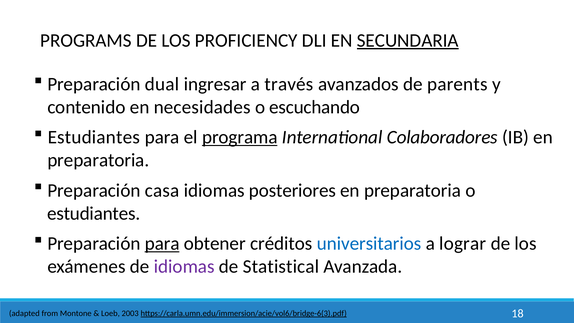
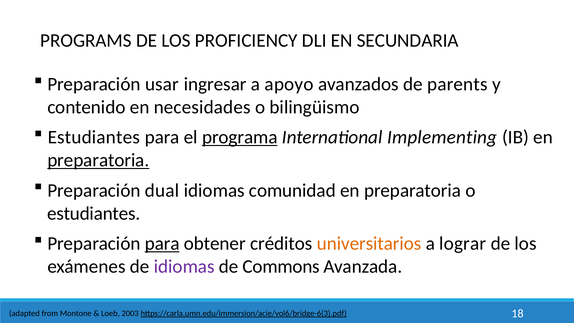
SECUNDARIA underline: present -> none (408, 40)
dual: dual -> usar (162, 84)
través: través -> apoyo (289, 84)
escuchando: escuchando -> bilingüismo (314, 107)
Colaboradores: Colaboradores -> Implementing (442, 137)
preparatoria underline: none -> present (98, 160)
casa: casa -> dual (162, 190)
posteriores: posteriores -> comunidad (292, 190)
universitarios colour: blue -> orange (369, 243)
Statistical: Statistical -> Commons (281, 266)
